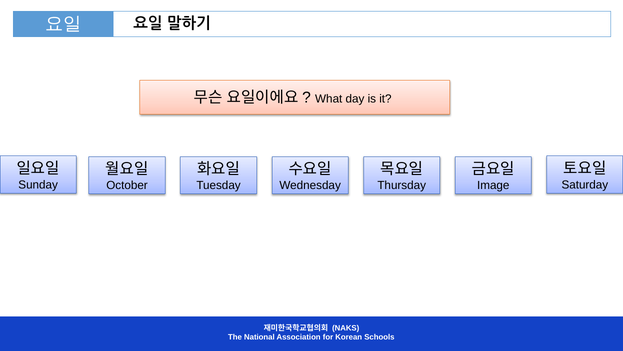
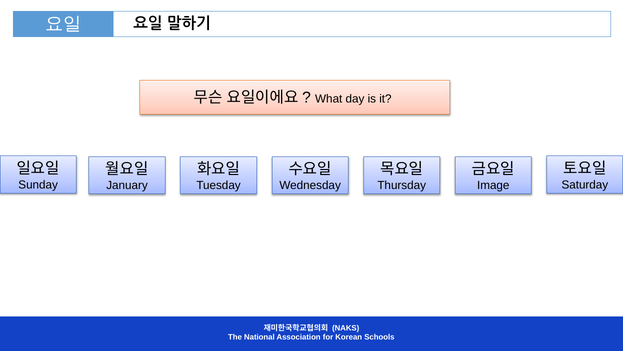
October: October -> January (127, 185)
